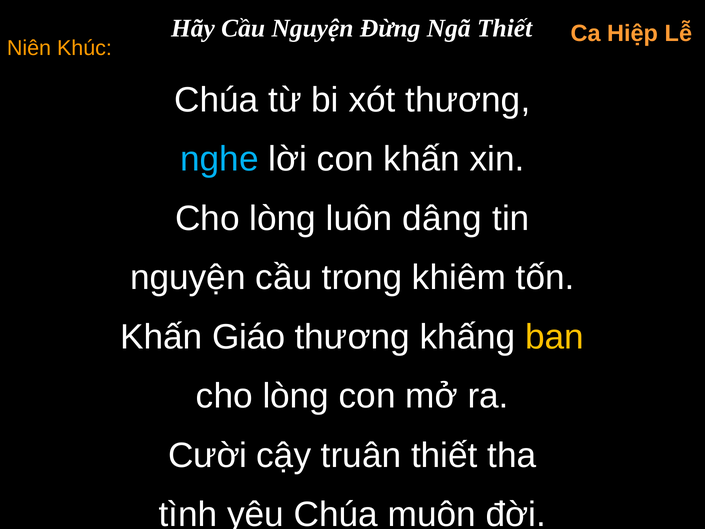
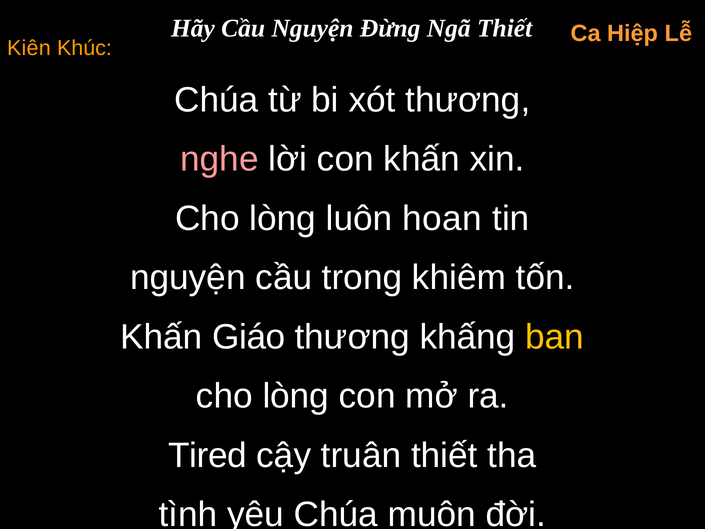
Niên: Niên -> Kiên (29, 48)
nghe colour: light blue -> pink (219, 159)
dâng: dâng -> hoan (442, 218)
Cười: Cười -> Tired (208, 455)
